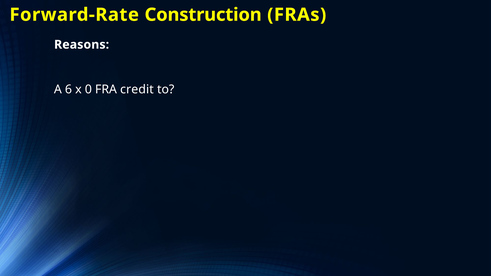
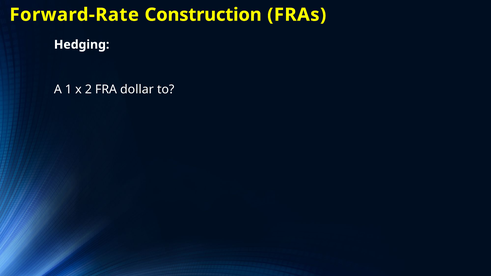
Reasons: Reasons -> Hedging (82, 45)
6: 6 -> 1 (68, 90)
0: 0 -> 2 (88, 90)
credit: credit -> dollar (137, 90)
